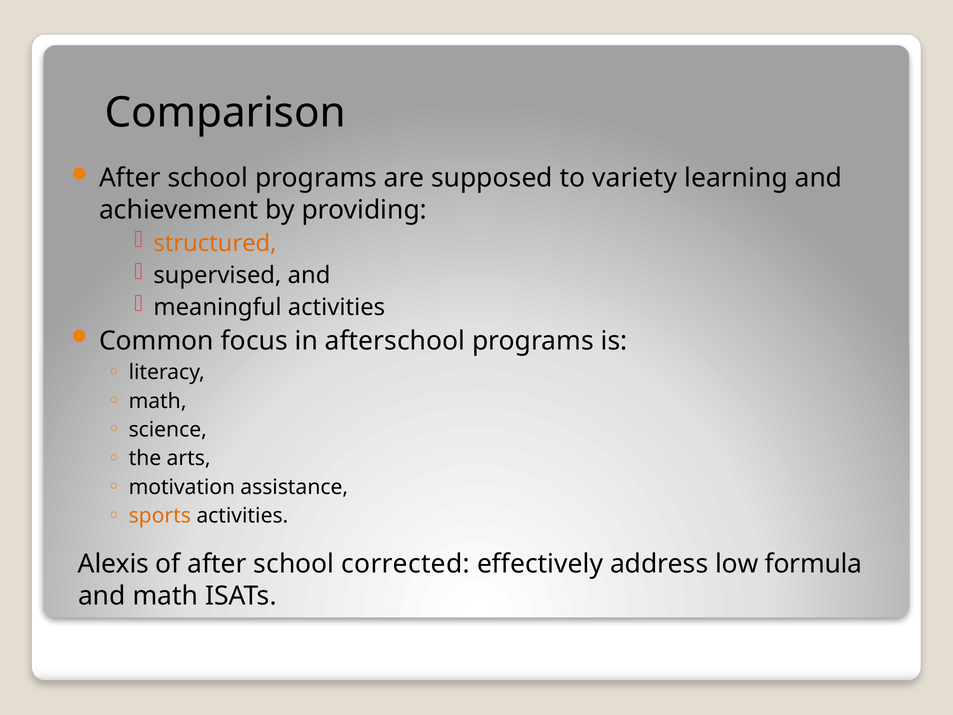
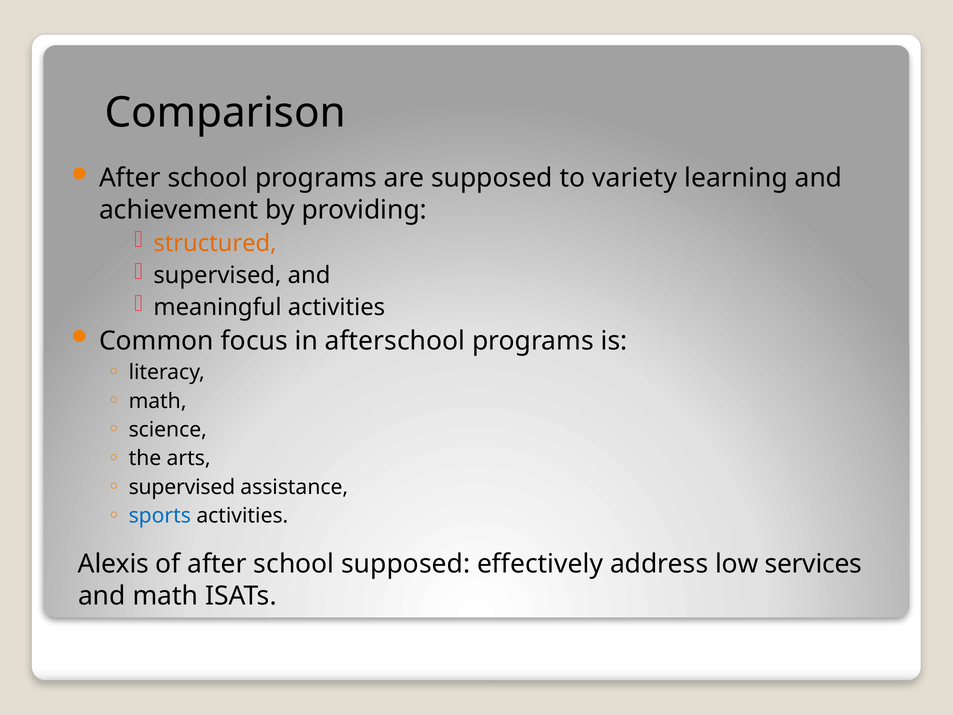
motivation: motivation -> supervised (182, 487)
sports colour: orange -> blue (160, 516)
school corrected: corrected -> supposed (406, 564)
formula: formula -> services (813, 564)
